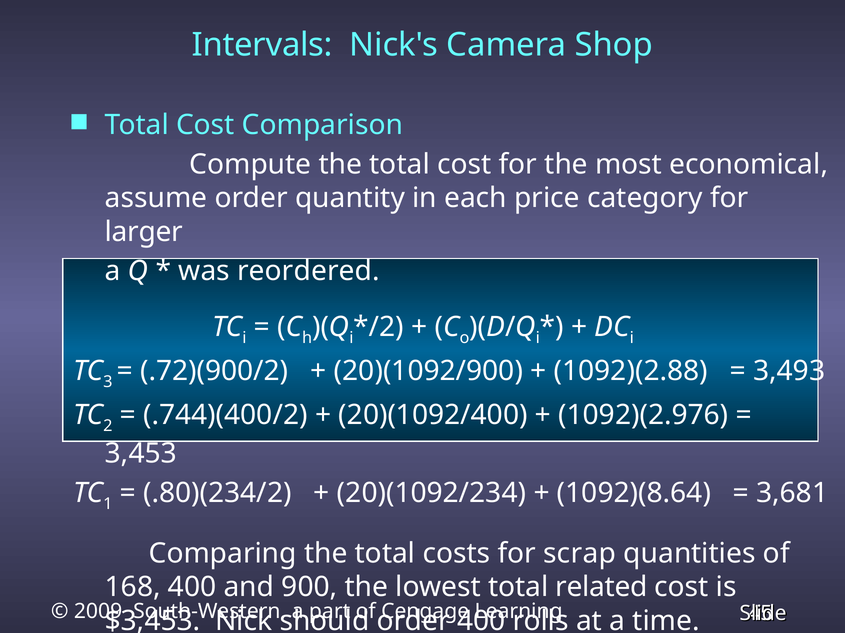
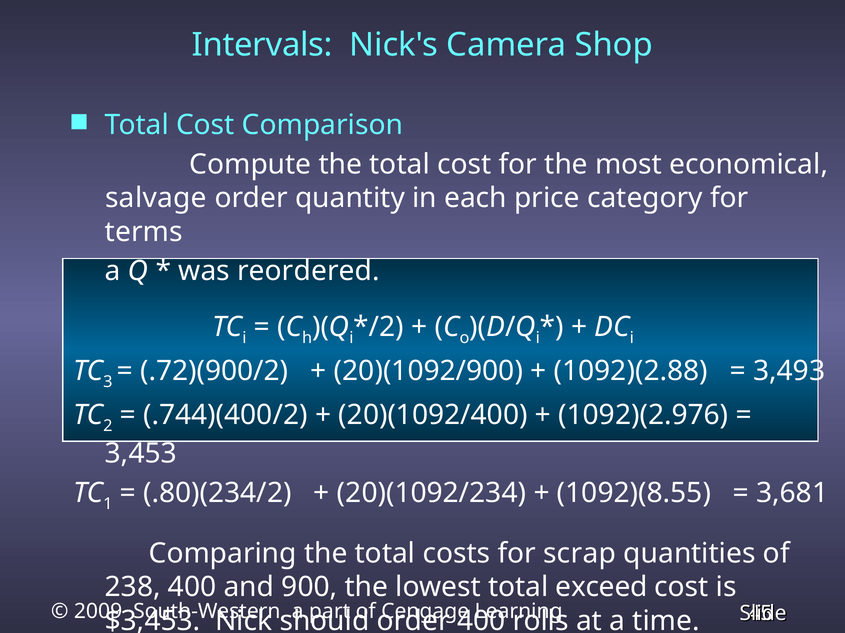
assume: assume -> salvage (156, 198)
larger: larger -> terms (144, 232)
1092)(8.64: 1092)(8.64 -> 1092)(8.55 (634, 493)
168: 168 -> 238 (133, 588)
related: related -> exceed (601, 588)
